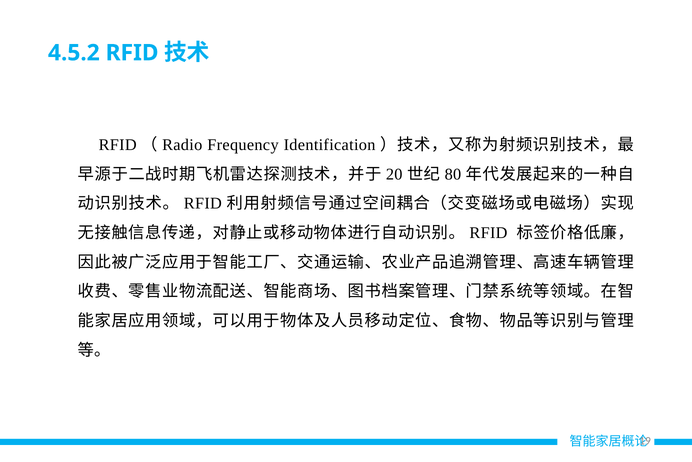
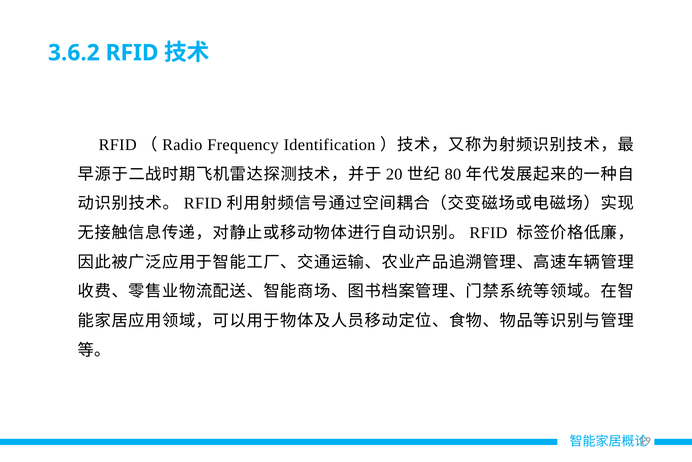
4.5.2: 4.5.2 -> 3.6.2 (74, 53)
